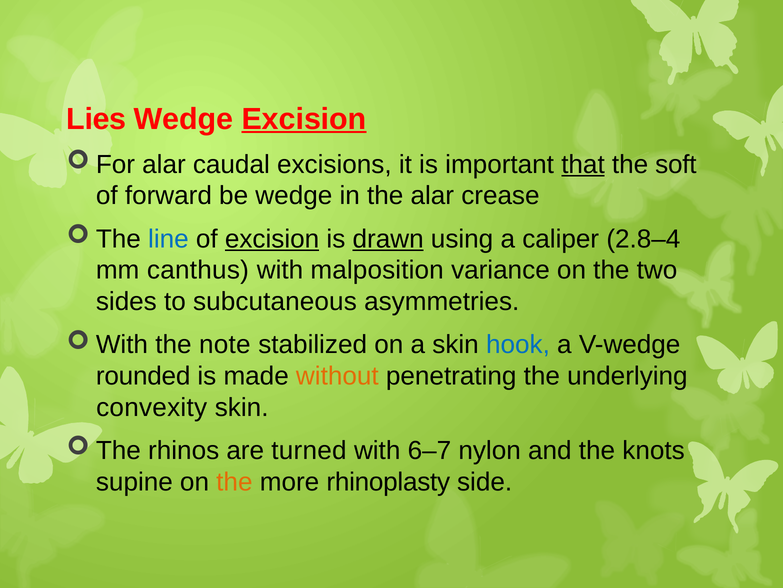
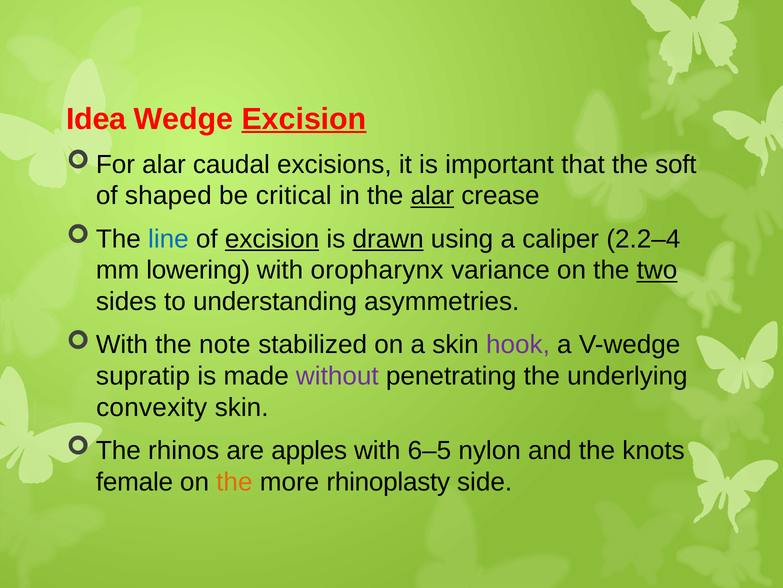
Lies: Lies -> Idea (96, 119)
that underline: present -> none (583, 164)
forward: forward -> shaped (168, 196)
be wedge: wedge -> critical (294, 196)
alar underline: none -> present (432, 196)
2.8–4: 2.8–4 -> 2.2–4 (643, 239)
canthus: canthus -> lowering (198, 270)
malposition: malposition -> oropharynx (377, 270)
two underline: none -> present (657, 270)
subcutaneous: subcutaneous -> understanding (275, 301)
hook colour: blue -> purple (518, 344)
rounded: rounded -> supratip (143, 376)
without colour: orange -> purple (337, 376)
turned: turned -> apples (309, 450)
6–7: 6–7 -> 6–5 (429, 450)
supine: supine -> female (135, 481)
